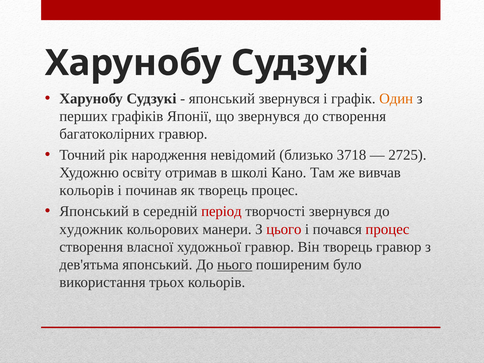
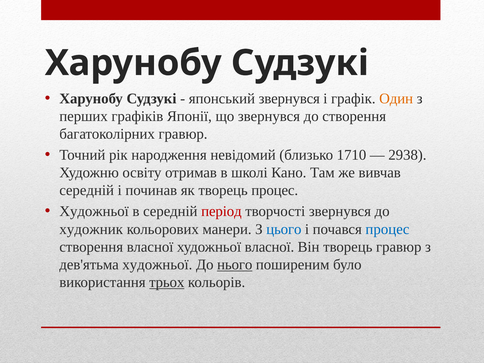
3718: 3718 -> 1710 (351, 155)
2725: 2725 -> 2938 (407, 155)
кольорів: кольорів -> середній (87, 190)
Японський: Японський -> Художньої (94, 211)
цього colour: red -> blue (284, 229)
процес colour: red -> blue (387, 229)
художньої гравюр: гравюр -> власної (269, 247)
дев'ятьма японський: японський -> художньої (157, 265)
трьох underline: none -> present (167, 282)
